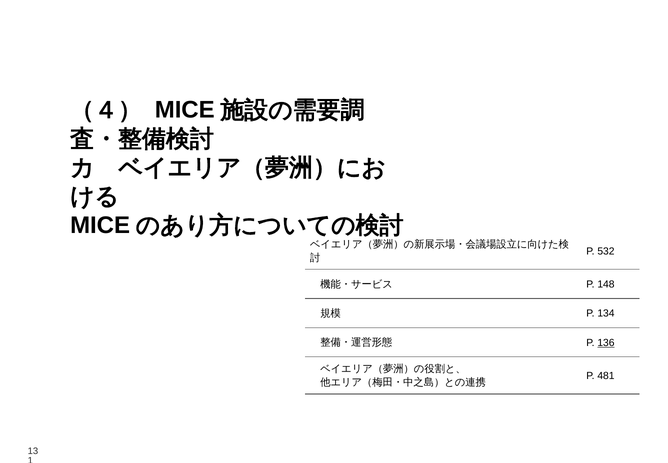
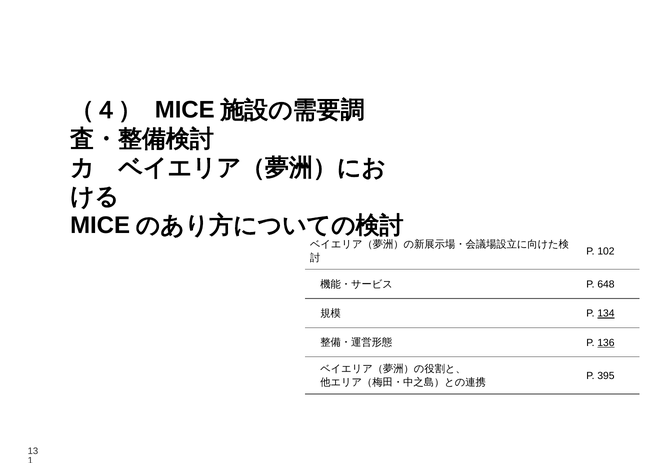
532: 532 -> 102 (606, 251)
148: 148 -> 648 (606, 284)
134 underline: none -> present (606, 313)
481: 481 -> 395 (606, 375)
